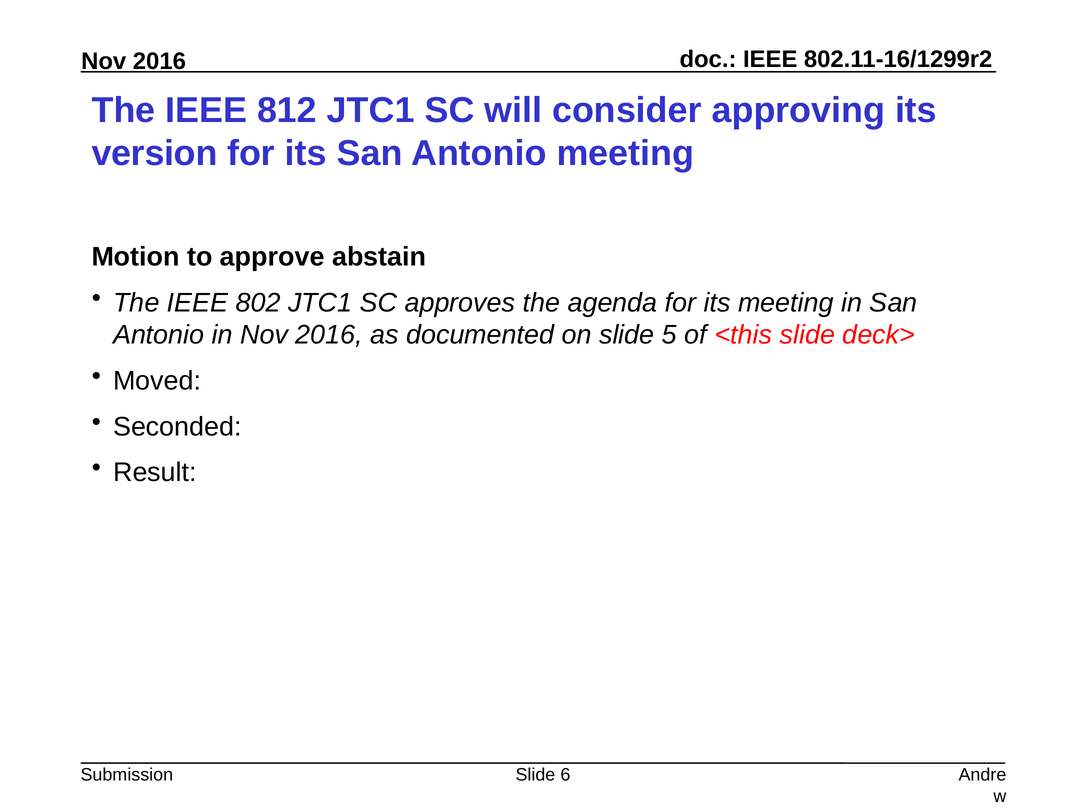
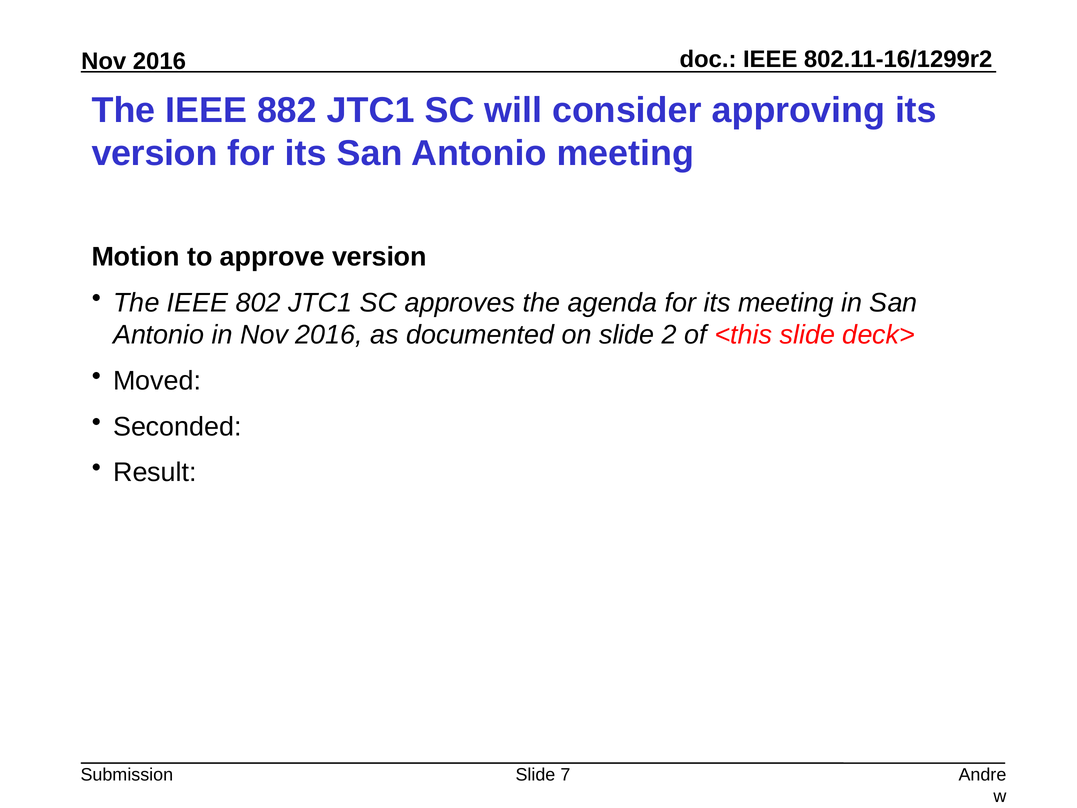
812: 812 -> 882 (287, 110)
approve abstain: abstain -> version (379, 257)
5: 5 -> 2 (669, 335)
6: 6 -> 7 (565, 775)
